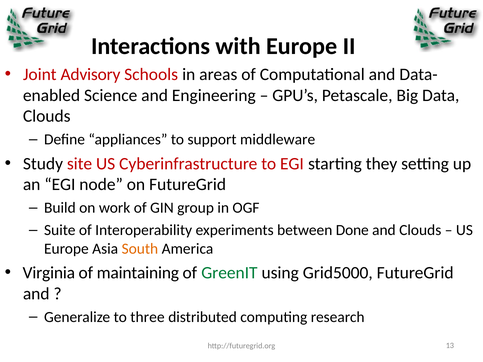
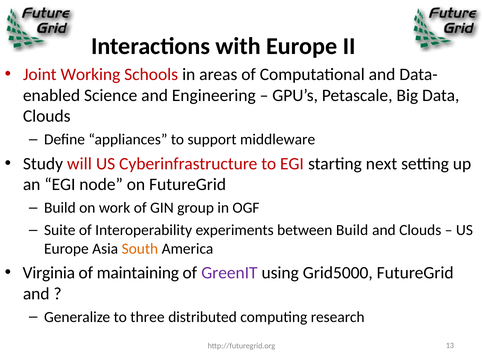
Advisory: Advisory -> Working (90, 74)
site: site -> will (79, 164)
they: they -> next (381, 164)
between Done: Done -> Build (352, 230)
GreenIT colour: green -> purple (229, 273)
